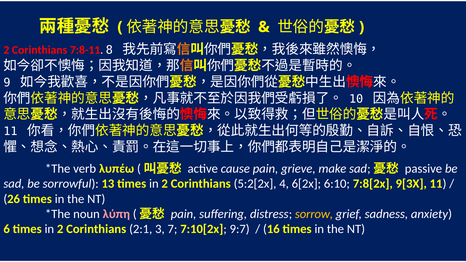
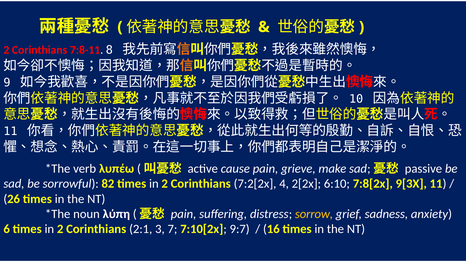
13: 13 -> 82 (108, 184)
5:2[2x: 5:2[2x -> 7:2[2x (255, 184)
6[2x: 6[2x -> 2[2x (306, 184)
λύπη colour: pink -> white (116, 214)
